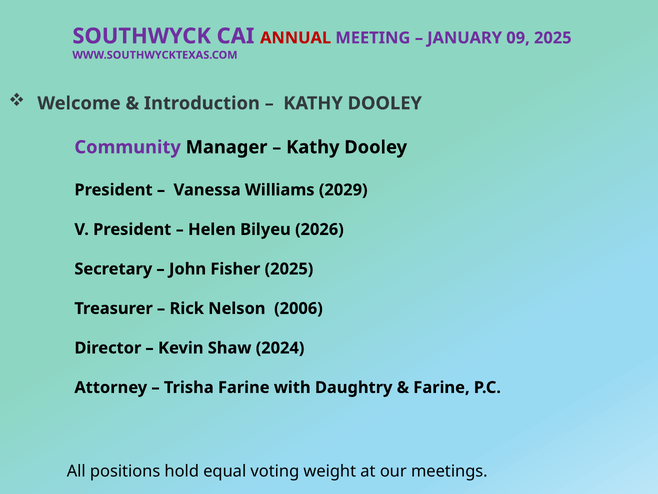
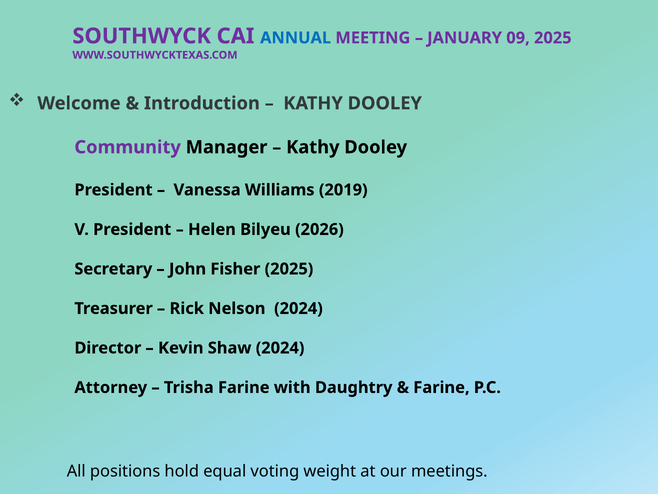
ANNUAL colour: red -> blue (296, 38)
2029: 2029 -> 2019 (343, 190)
Nelson 2006: 2006 -> 2024 (298, 308)
